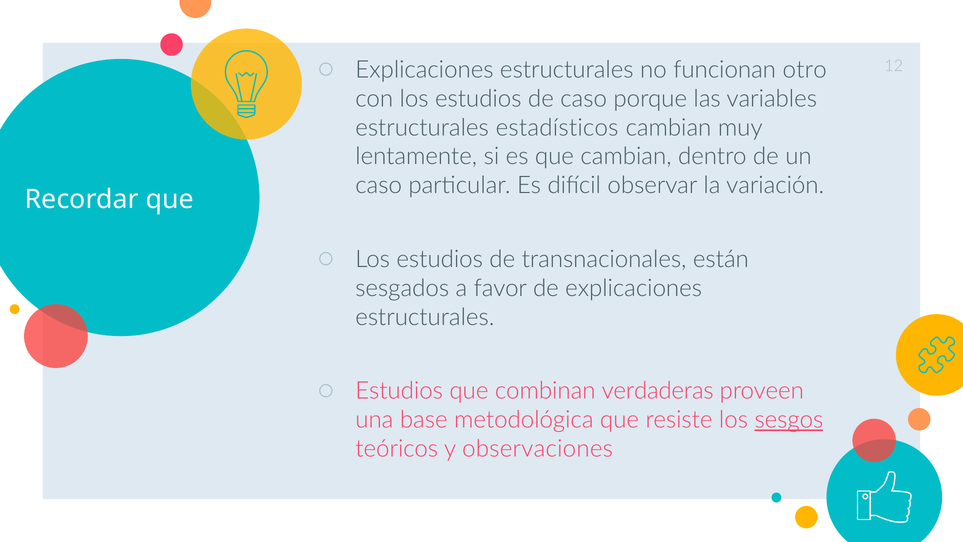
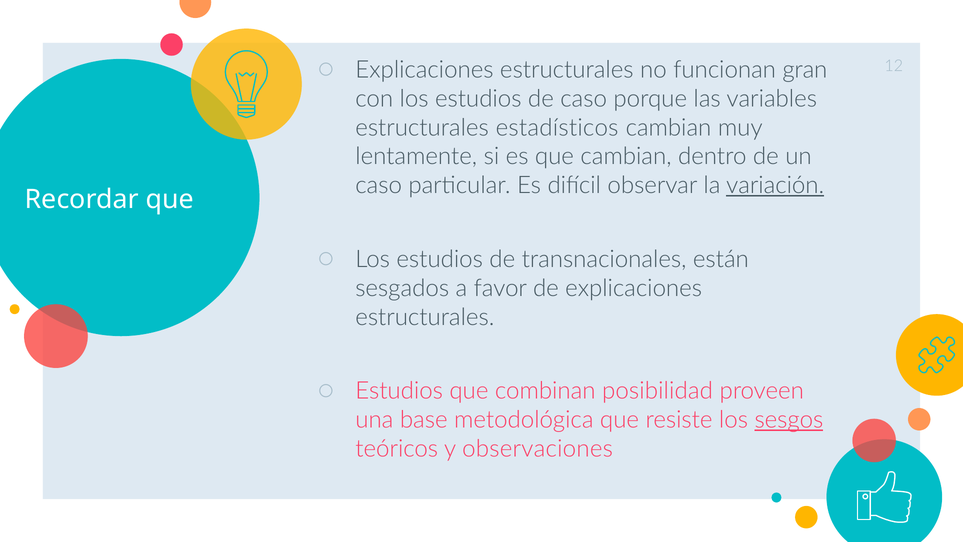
otro: otro -> gran (805, 70)
variación underline: none -> present (775, 185)
verdaderas: verdaderas -> posibilidad (657, 391)
